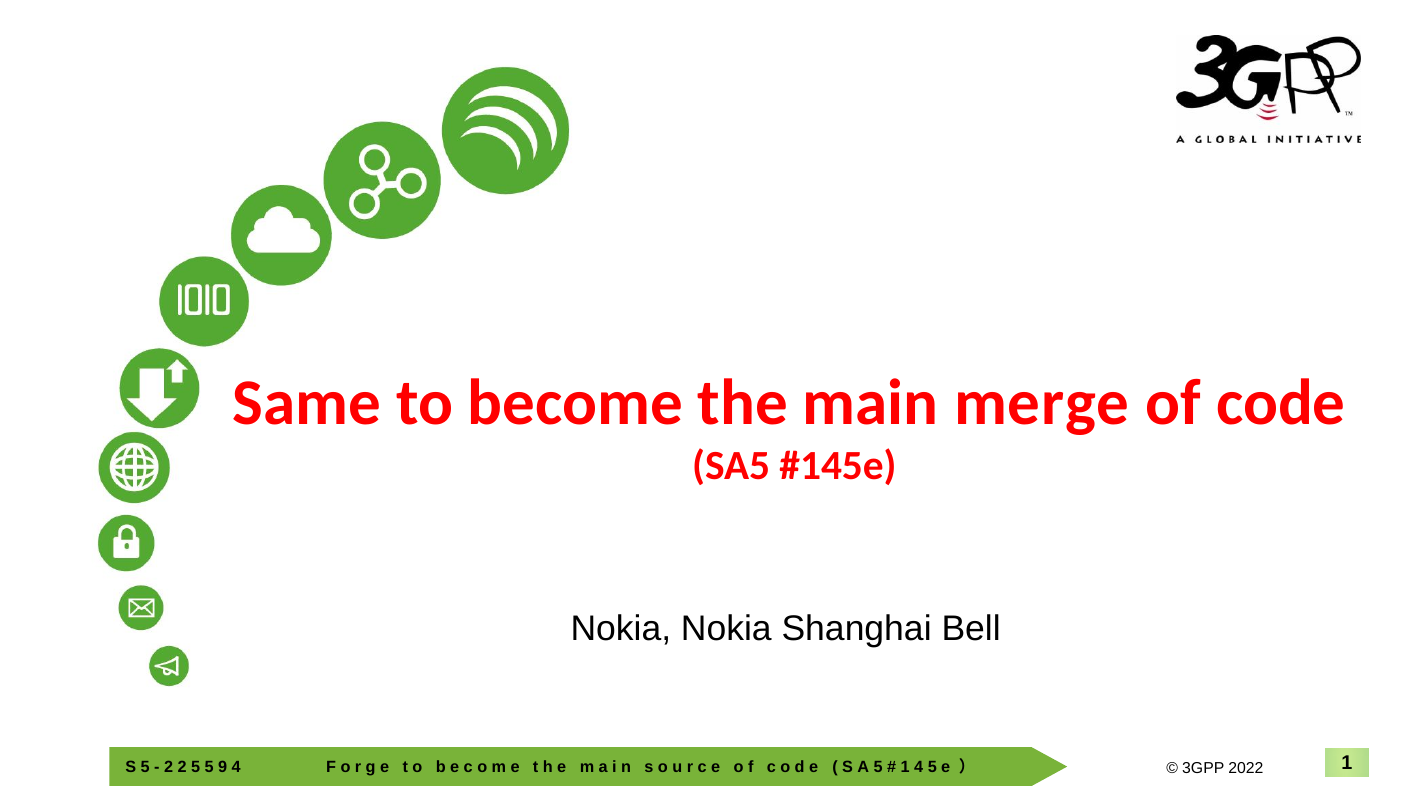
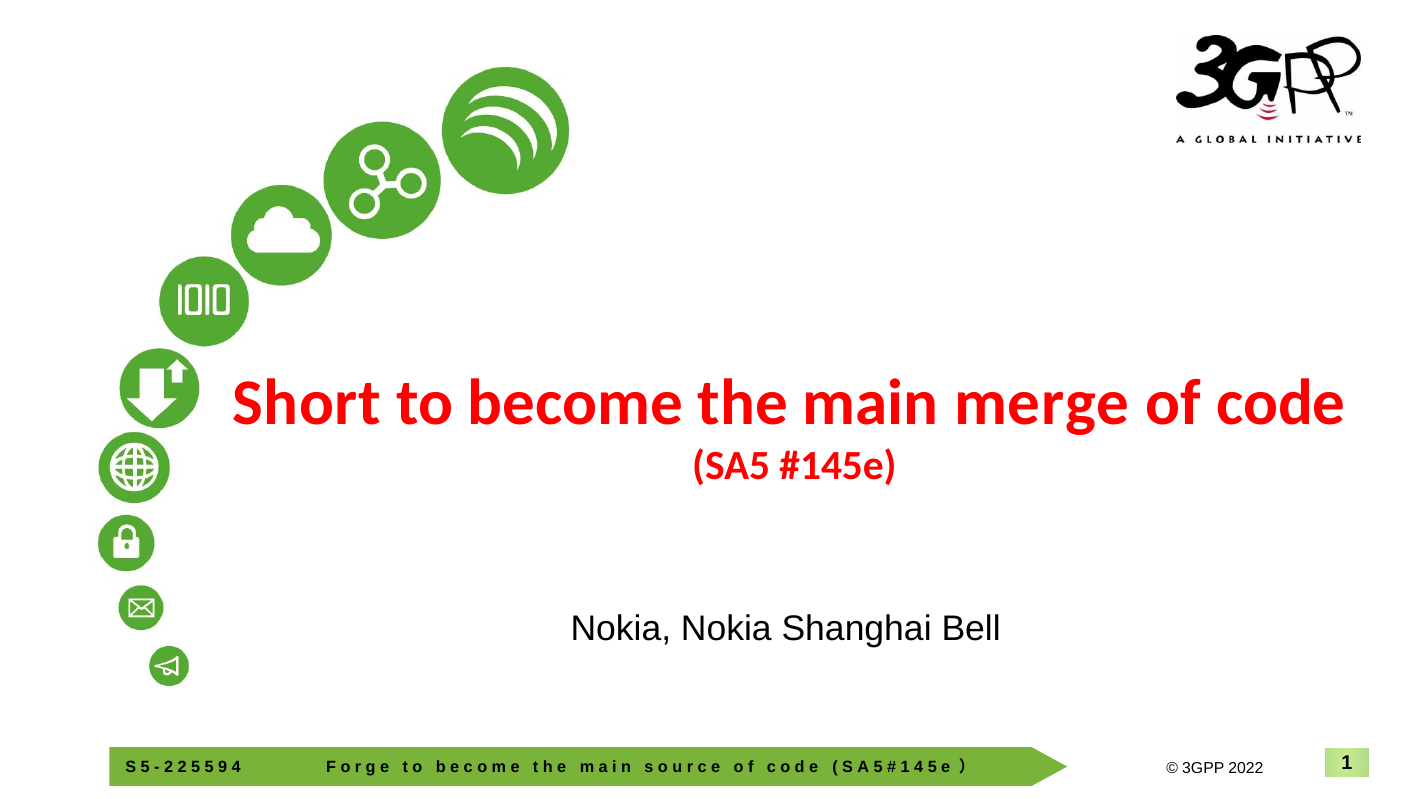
Same: Same -> Short (307, 403)
